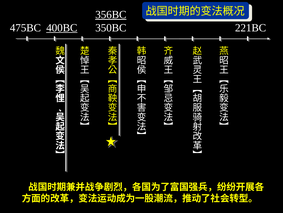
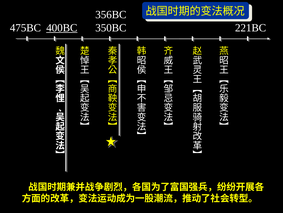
356BC underline: present -> none (111, 15)
